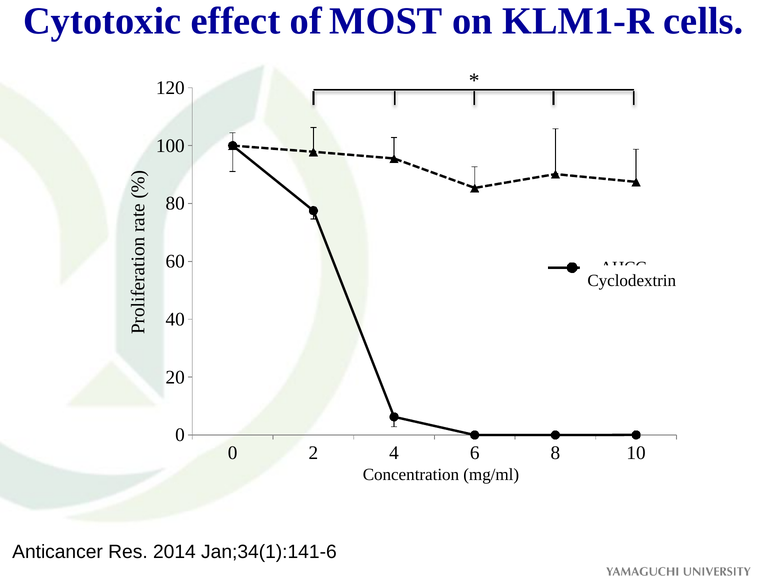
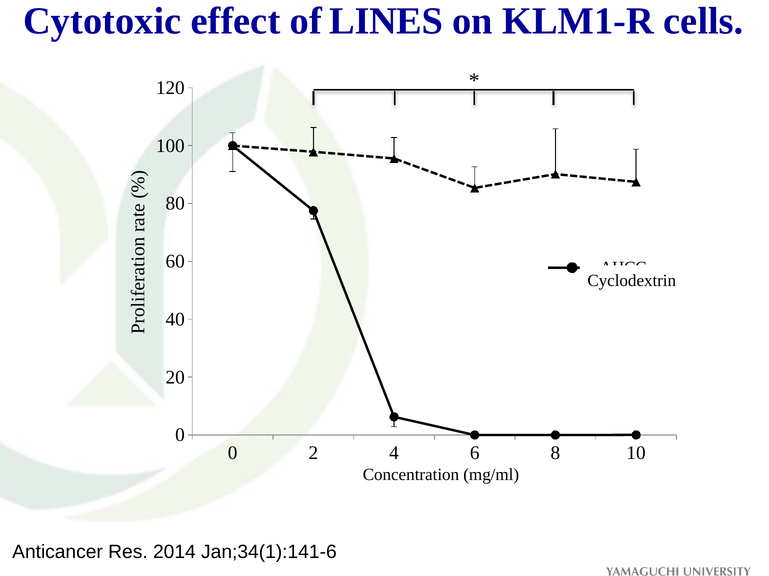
MOST: MOST -> LINES (386, 21)
